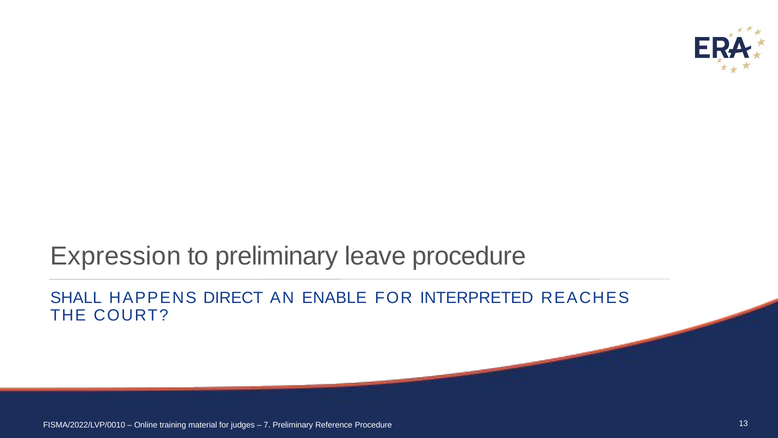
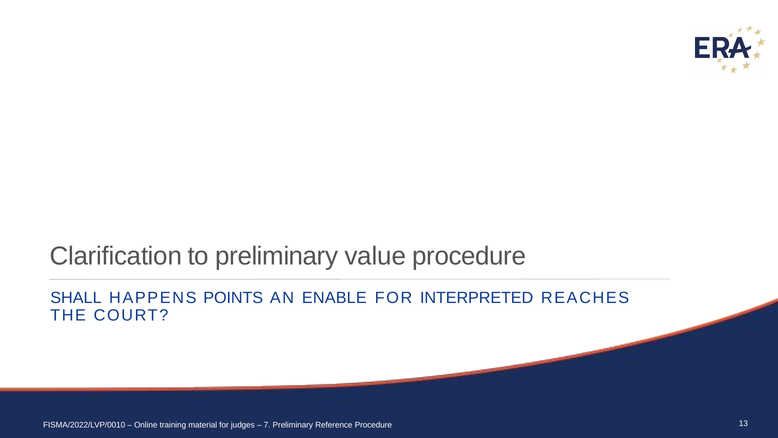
Expression: Expression -> Clarification (116, 256)
leave: leave -> value (375, 256)
DIRECT: DIRECT -> POINTS (233, 298)
